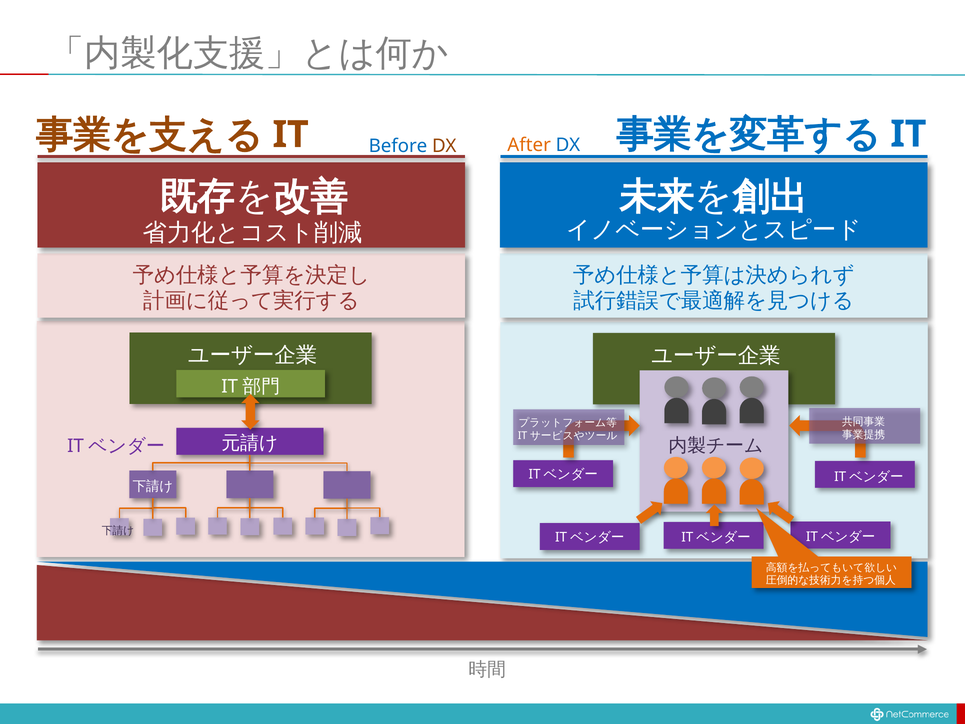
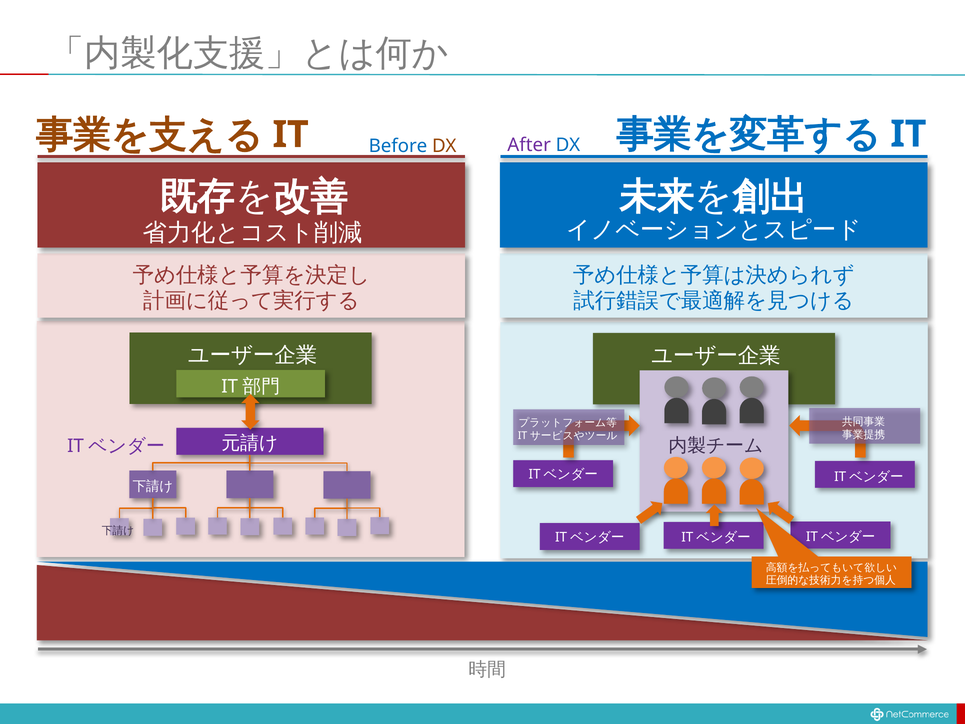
After colour: orange -> purple (529, 145)
